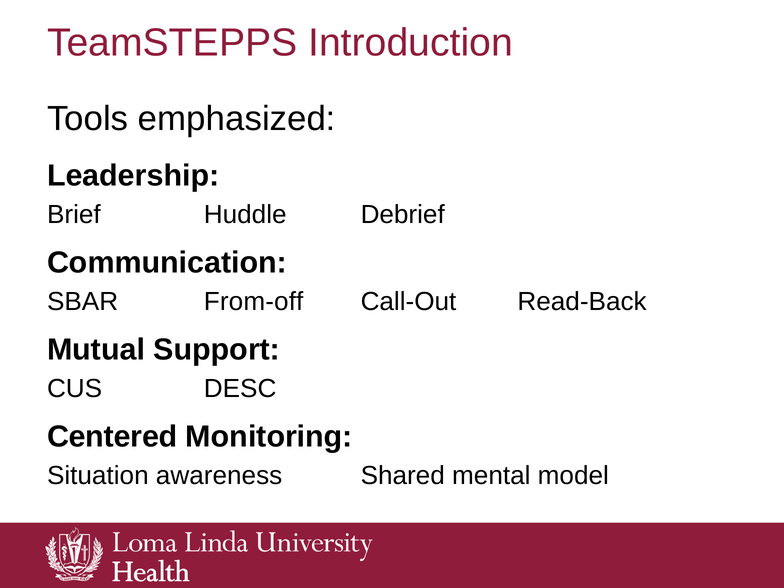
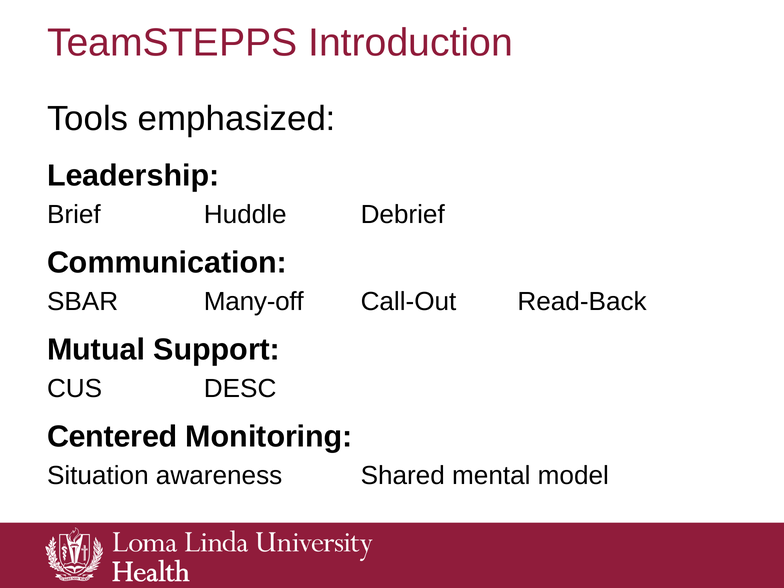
From-off: From-off -> Many-off (254, 302)
